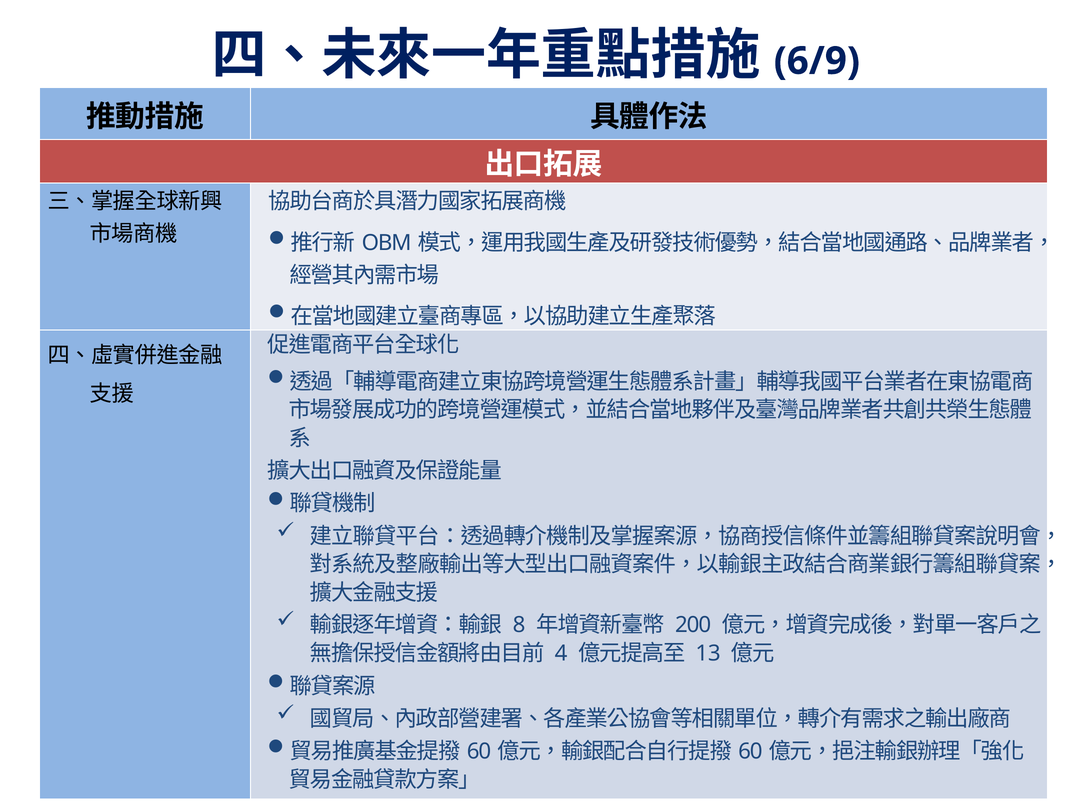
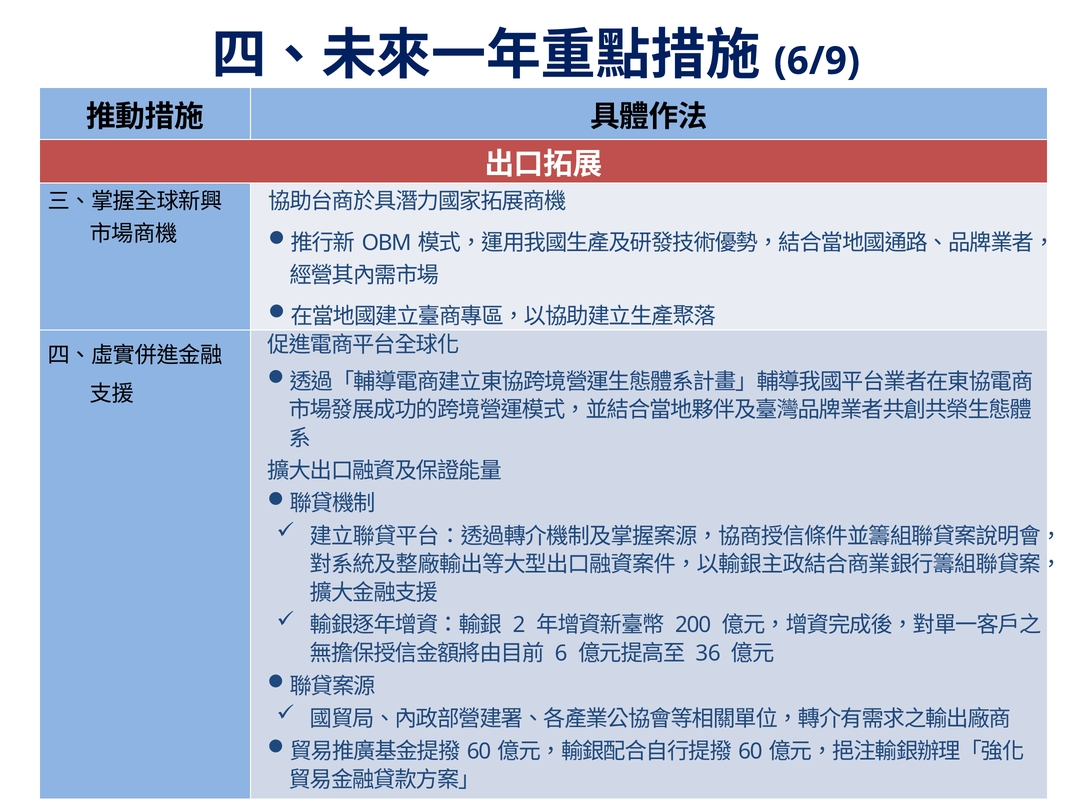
8: 8 -> 2 (519, 625)
4: 4 -> 6 (561, 653)
13: 13 -> 36 (708, 653)
